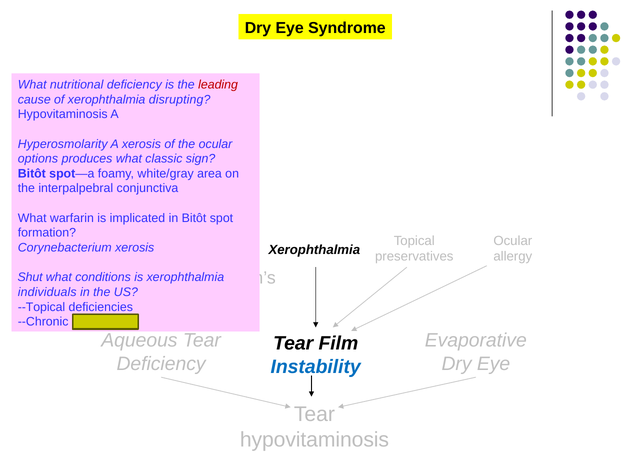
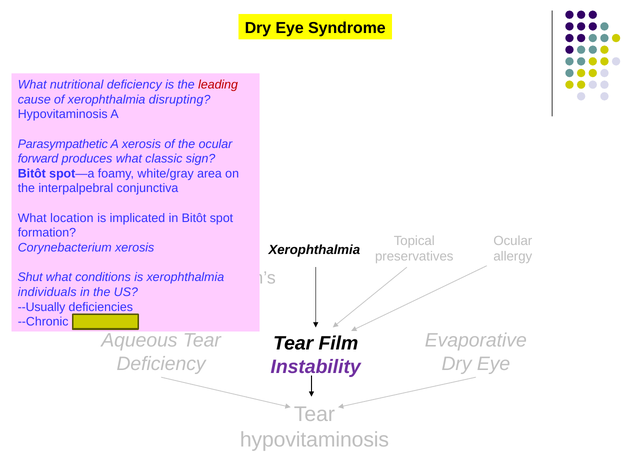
Hyperosmolarity: Hyperosmolarity -> Parasympathetic (63, 144)
options: options -> forward (38, 159)
warfarin: warfarin -> location (72, 218)
--Topical: --Topical -> --Usually (42, 307)
Instability colour: blue -> purple (316, 366)
